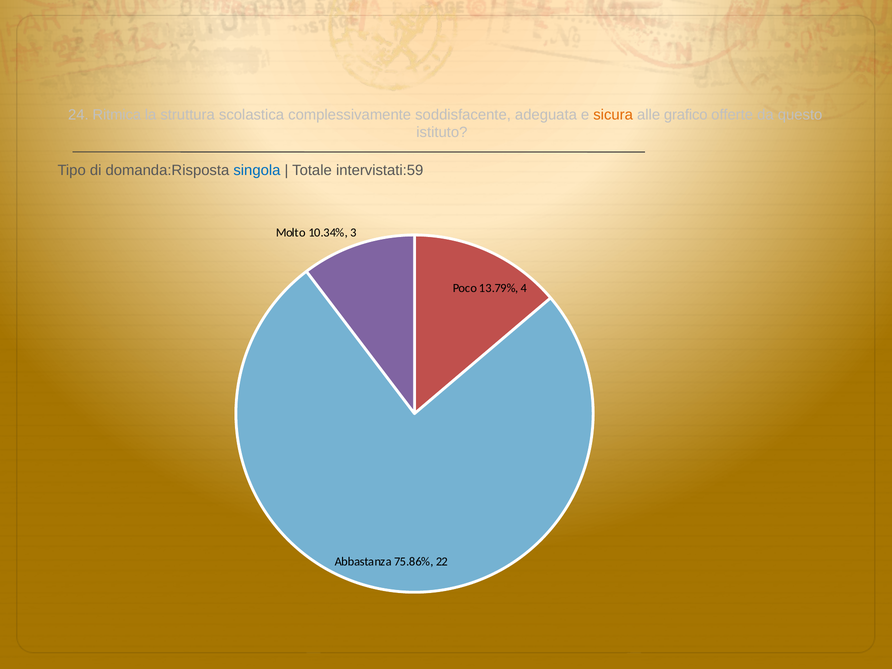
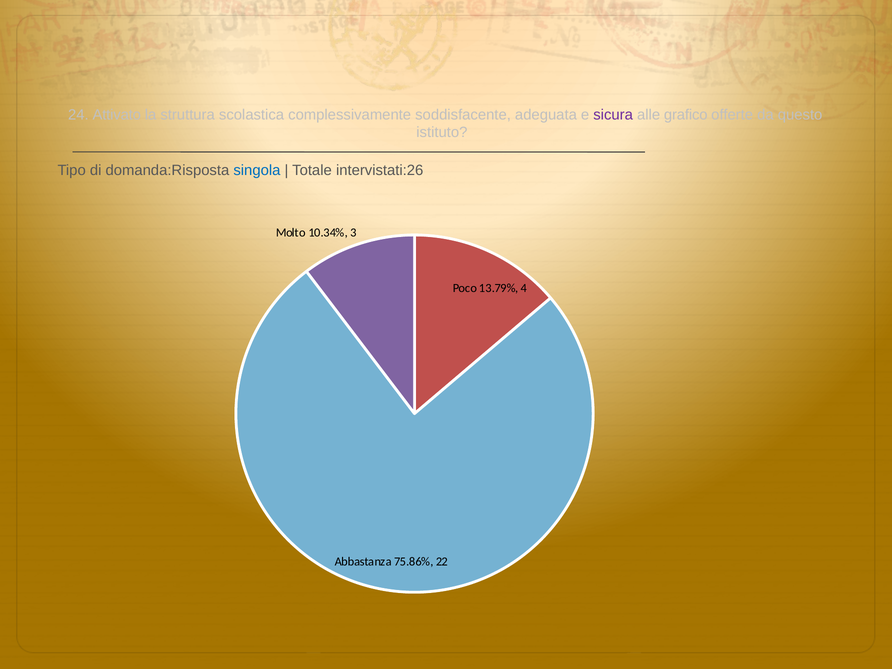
Ritmica: Ritmica -> Attivato (117, 115)
sicura colour: orange -> purple (613, 115)
intervistati:59: intervistati:59 -> intervistati:26 (380, 171)
